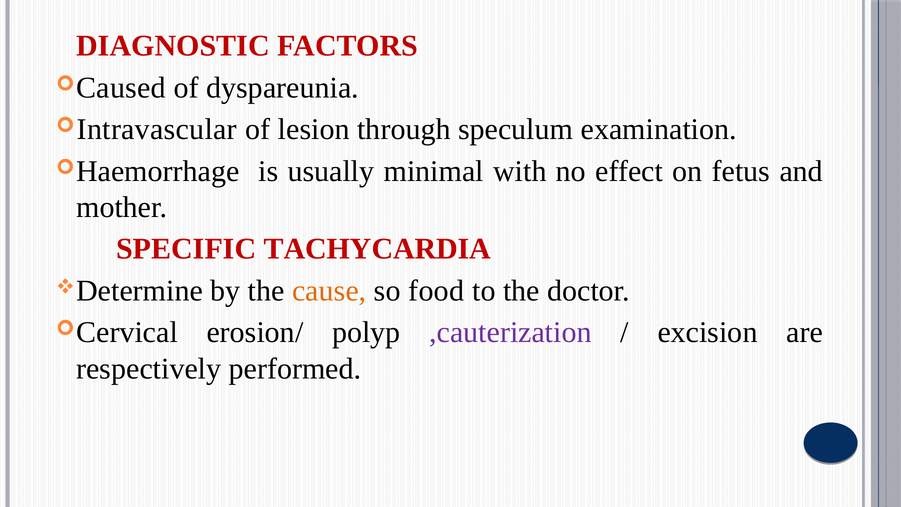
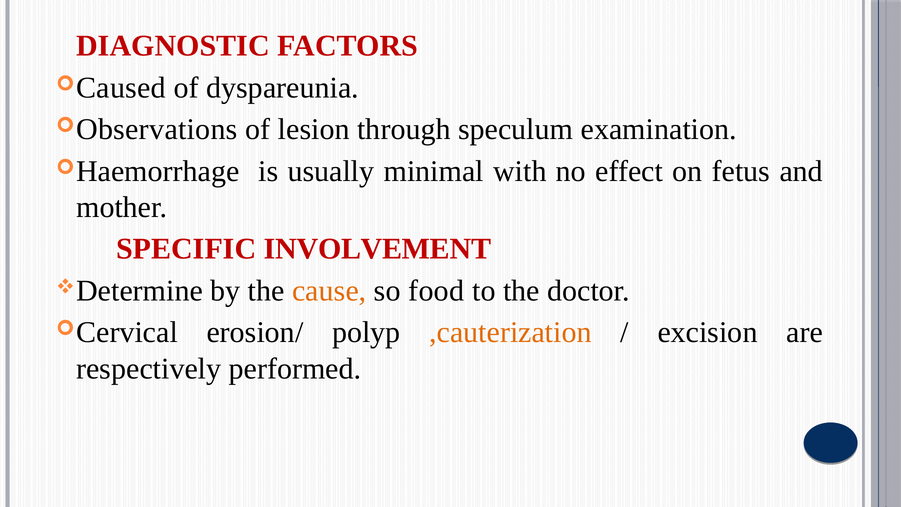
Intravascular: Intravascular -> Observations (157, 129)
TACHYCARDIA: TACHYCARDIA -> INVOLVEMENT (377, 249)
,cauterization colour: purple -> orange (510, 332)
